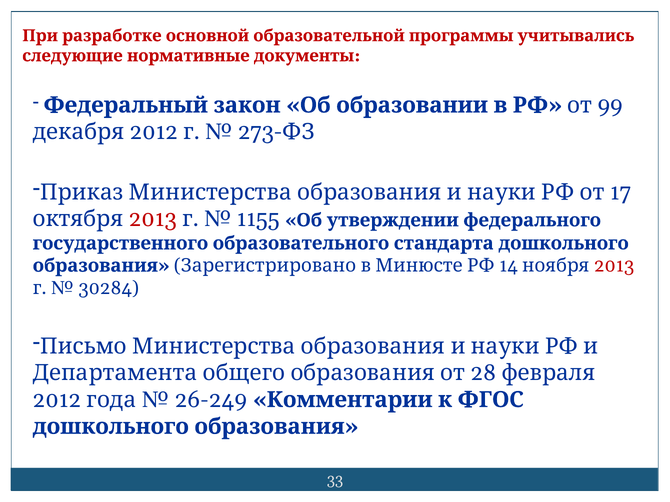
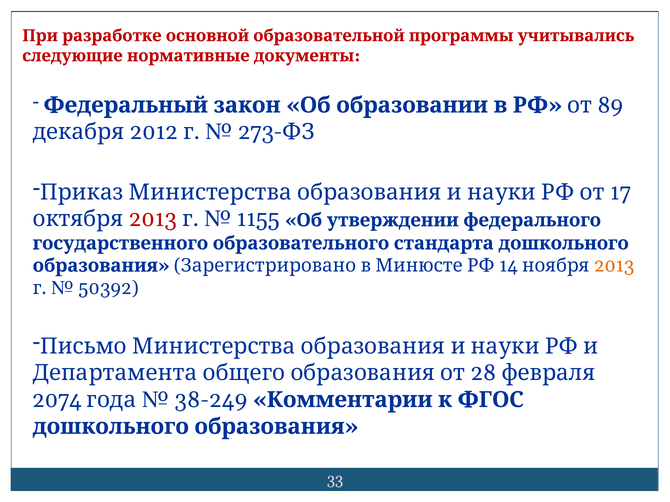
99: 99 -> 89 (610, 105)
2013 colour: red -> orange (614, 266)
30284: 30284 -> 50392 (109, 288)
2012: 2012 -> 2074 (57, 400)
26-249: 26-249 -> 38-249 (211, 400)
